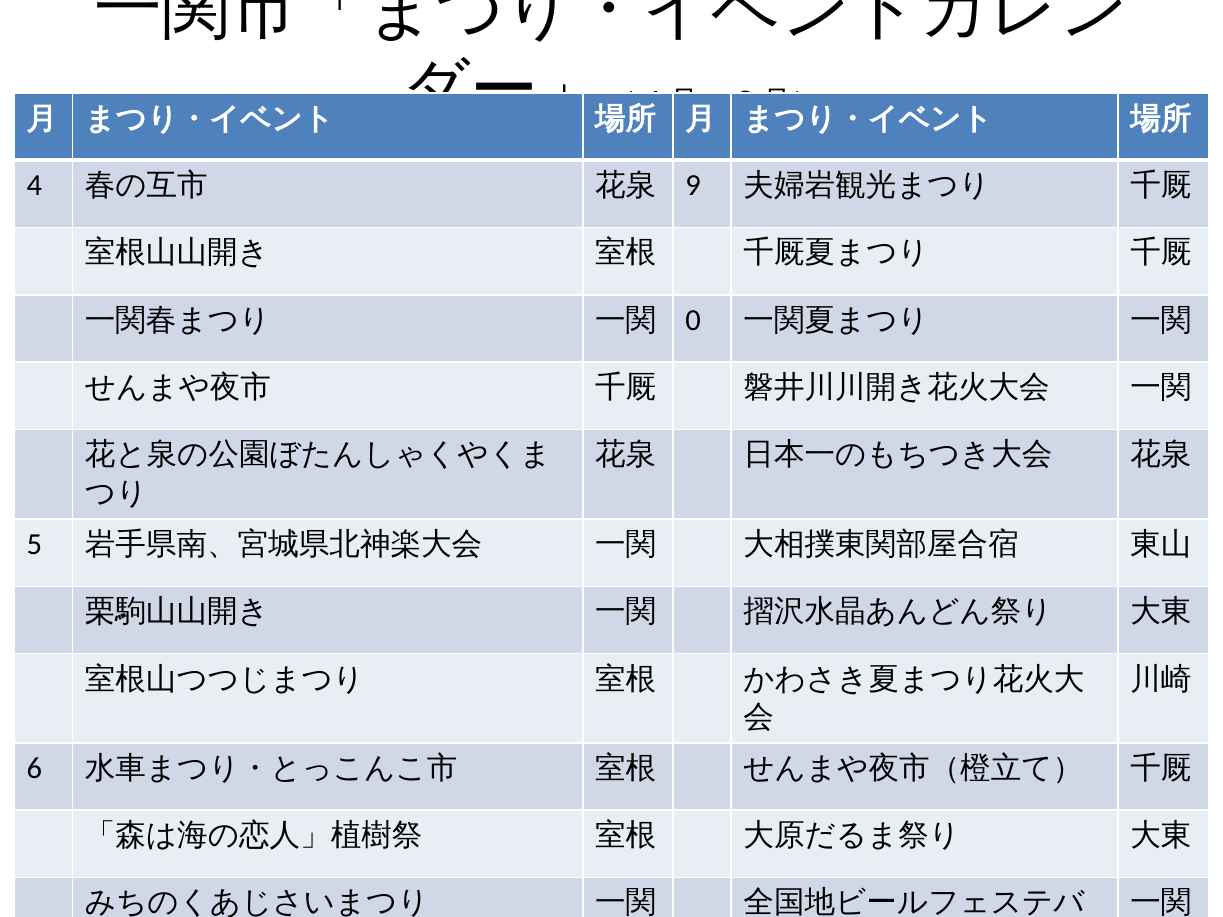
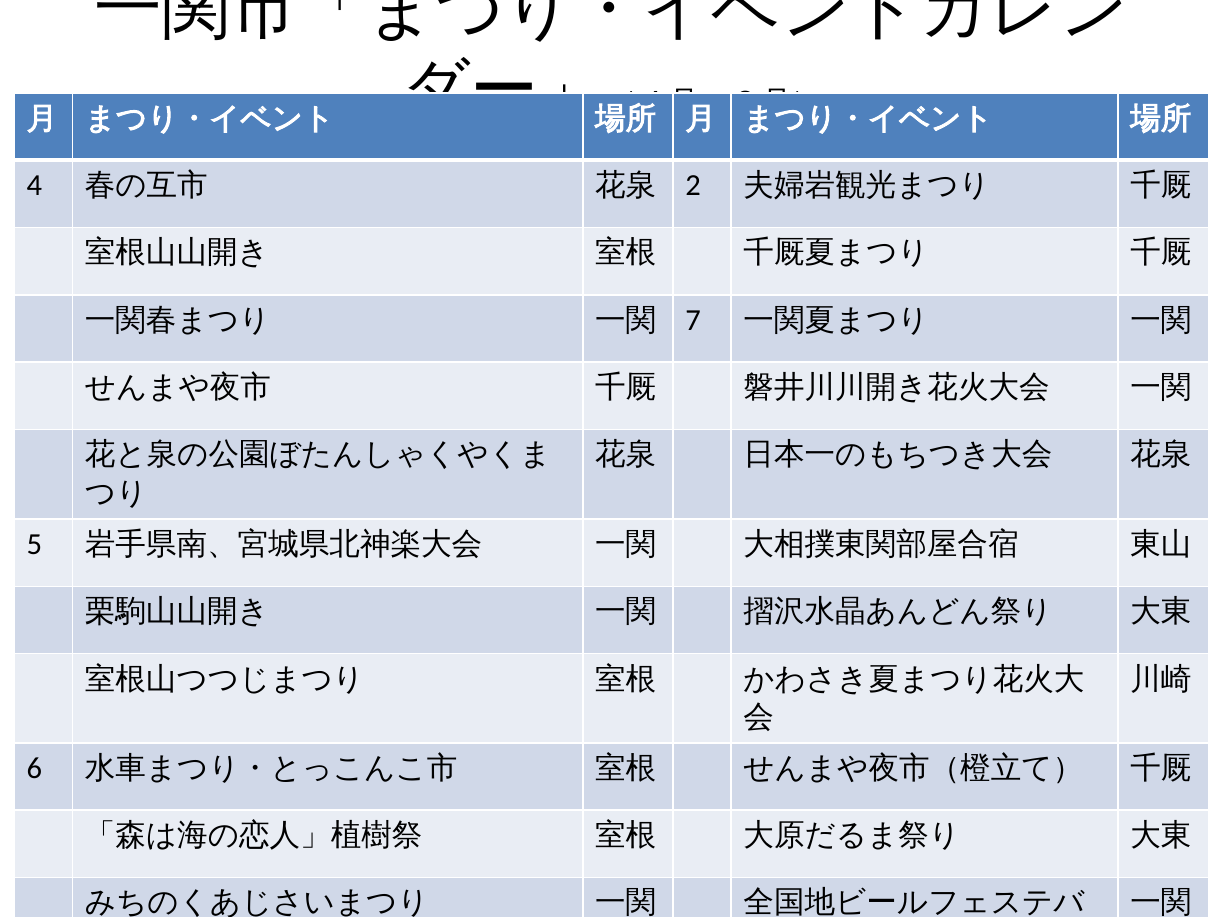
9: 9 -> 2 (693, 185)
0: 0 -> 7 (693, 320)
